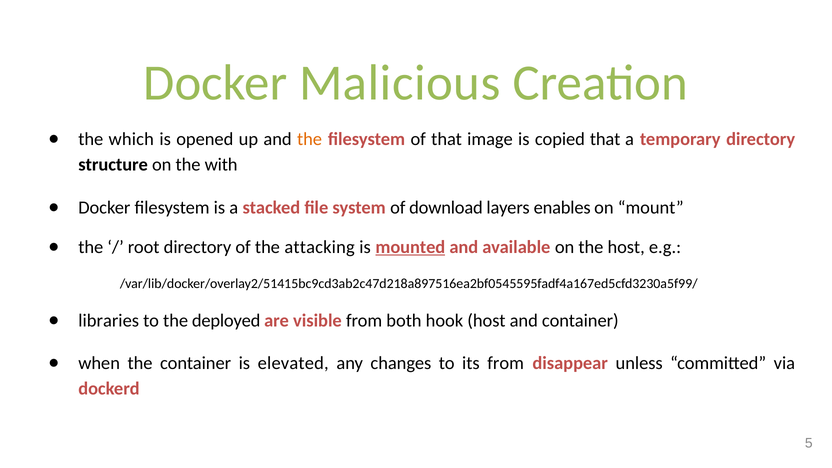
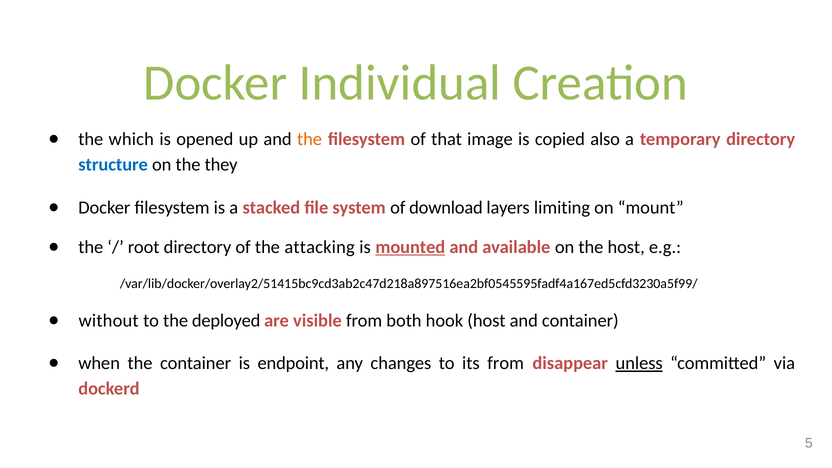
Malicious: Malicious -> Individual (400, 83)
copied that: that -> also (605, 139)
structure colour: black -> blue (113, 165)
with: with -> they (221, 165)
enables: enables -> limiting (562, 208)
libraries: libraries -> without (109, 321)
elevated: elevated -> endpoint (293, 363)
unless underline: none -> present (639, 363)
